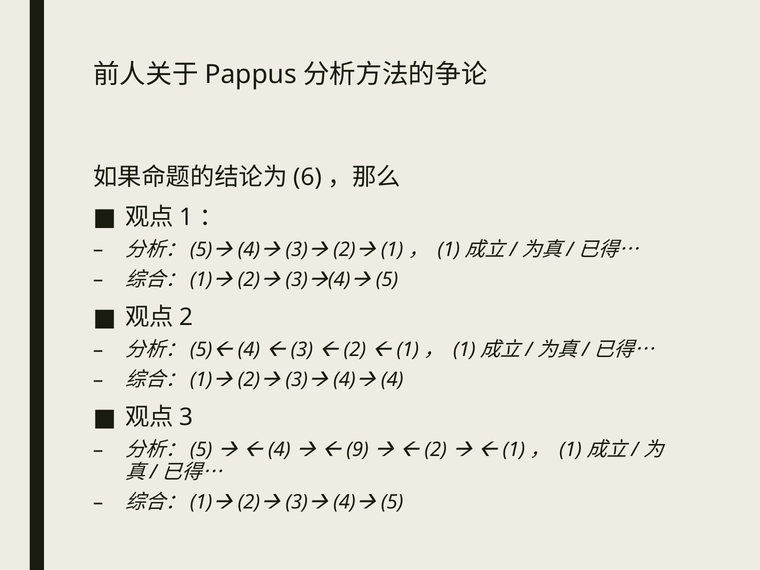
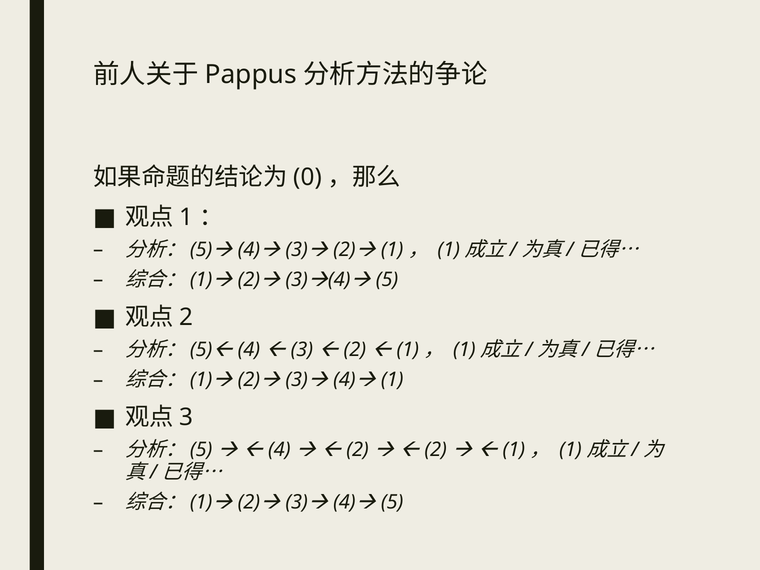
6: 6 -> 0 (308, 177)
4) 4: 4 -> 1 (392, 380)
9: 9 -> 2 (358, 450)
